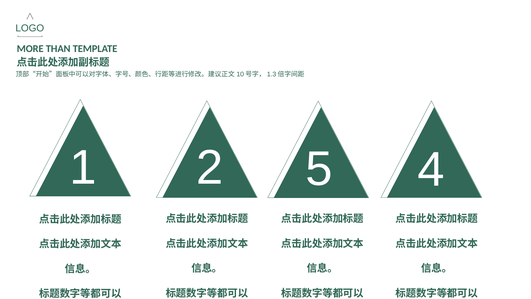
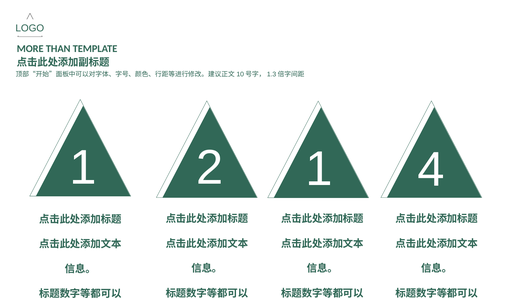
2 5: 5 -> 1 (319, 169)
